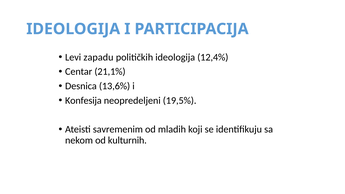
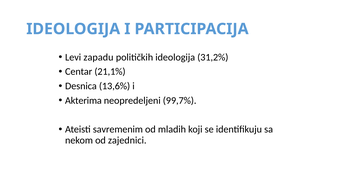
12,4%: 12,4% -> 31,2% (213, 57)
Konfesija: Konfesija -> Akterima (83, 101)
19,5%: 19,5% -> 99,7% (180, 101)
kulturnih: kulturnih -> zajednici (127, 140)
